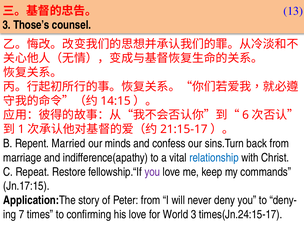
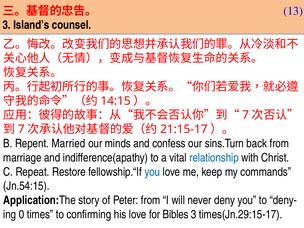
Those’s: Those’s -> Island’s (31, 25)
6: 6 -> 7 (246, 115)
1: 1 -> 7 (21, 129)
you colour: purple -> blue (152, 172)
Jn.17:15: Jn.17:15 -> Jn.54:15 (26, 186)
7: 7 -> 0 (22, 214)
World: World -> Bibles (176, 214)
times(Jn.24:15-17: times(Jn.24:15-17 -> times(Jn.29:15-17 (241, 214)
